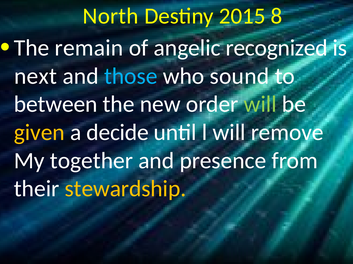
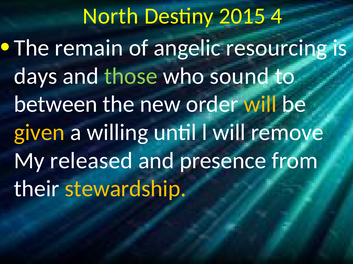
8: 8 -> 4 (277, 16)
recognized: recognized -> resourcing (277, 48)
next: next -> days (36, 76)
those colour: light blue -> light green (131, 76)
will colour: light green -> yellow (260, 105)
decide: decide -> willing (117, 133)
together: together -> released (91, 161)
